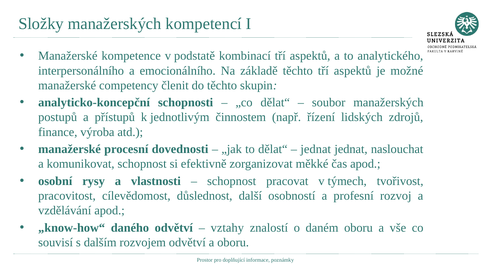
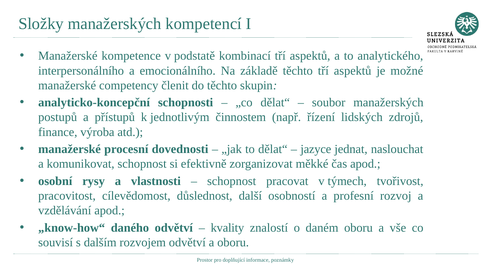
jednat: jednat -> jazyce (316, 149)
vztahy: vztahy -> kvality (227, 228)
